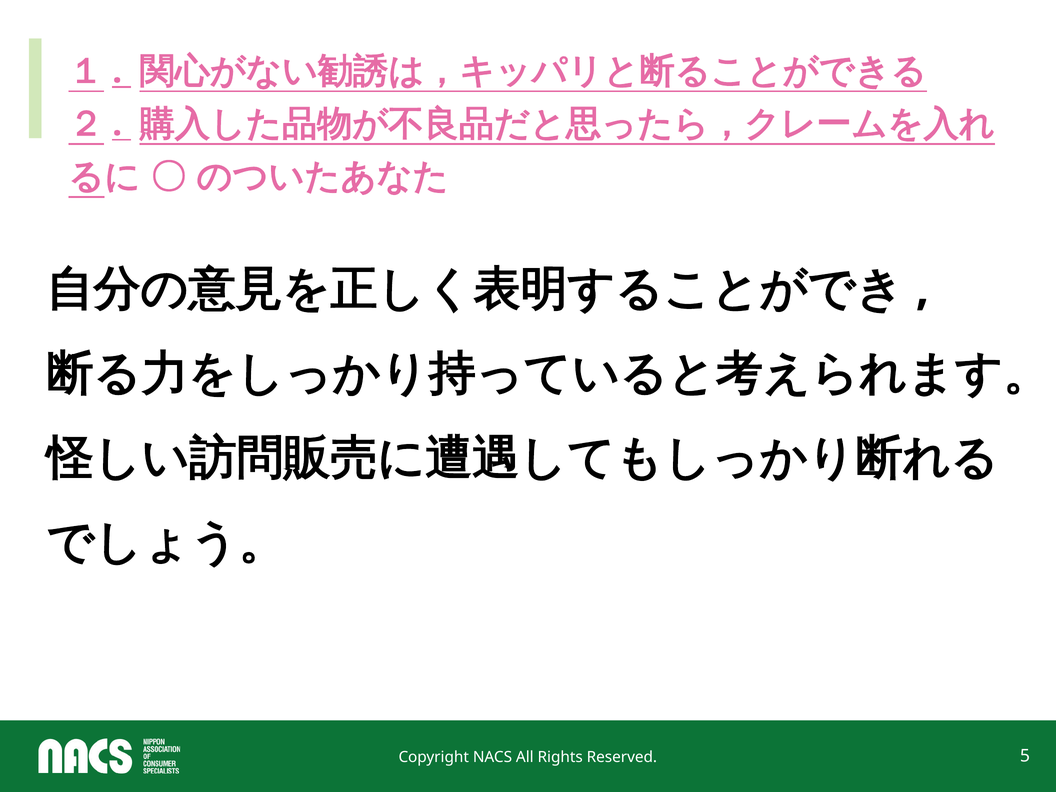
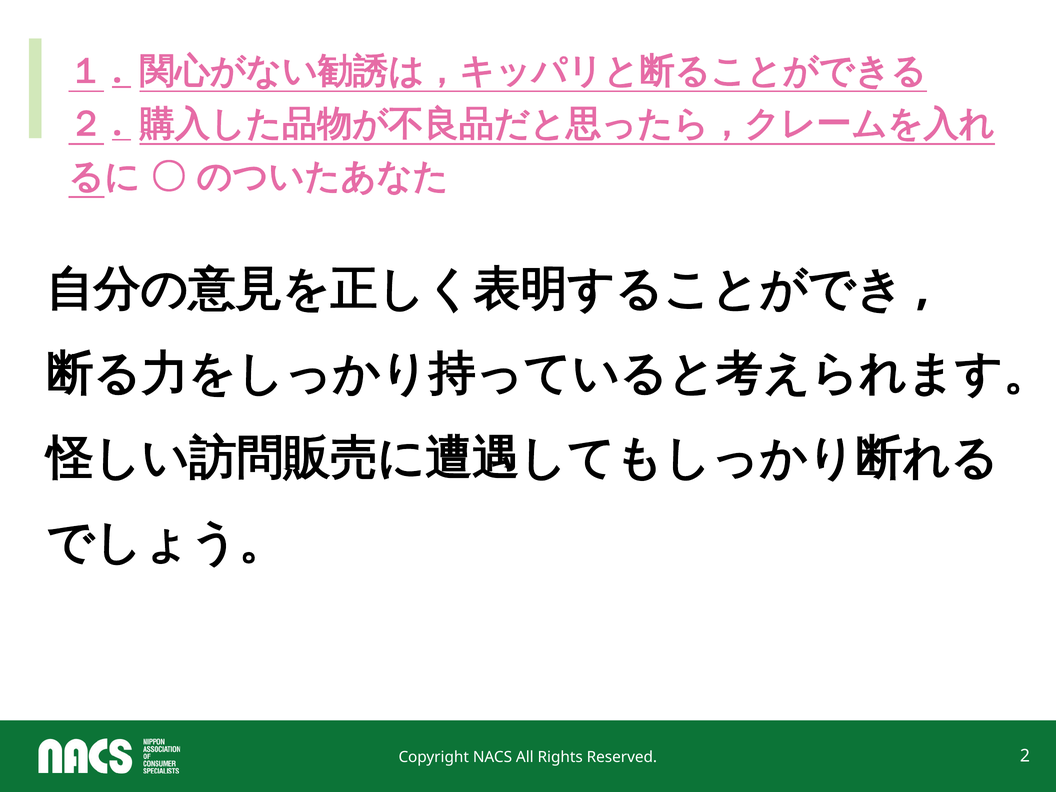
5: 5 -> 2 (1025, 756)
